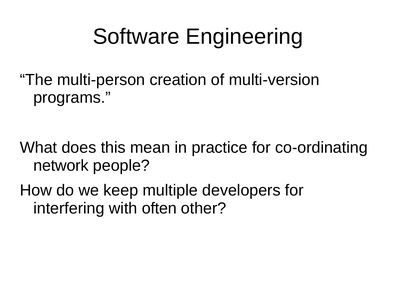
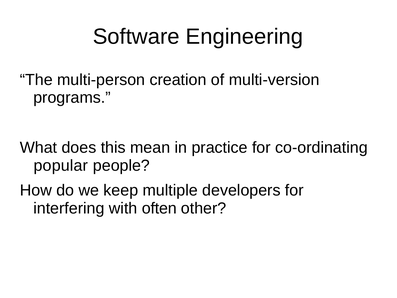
network: network -> popular (61, 165)
